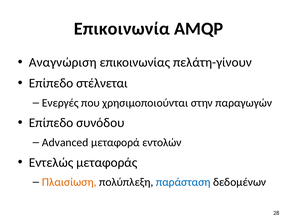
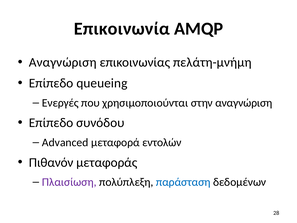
πελάτη-γίνουν: πελάτη-γίνουν -> πελάτη-μνήμη (212, 62)
στέλνεται: στέλνεται -> queueing (102, 83)
στην παραγωγών: παραγωγών -> αναγνώριση (244, 103)
Εντελώς: Εντελώς -> Πιθανόν (51, 162)
Πλαισίωση colour: orange -> purple (69, 182)
